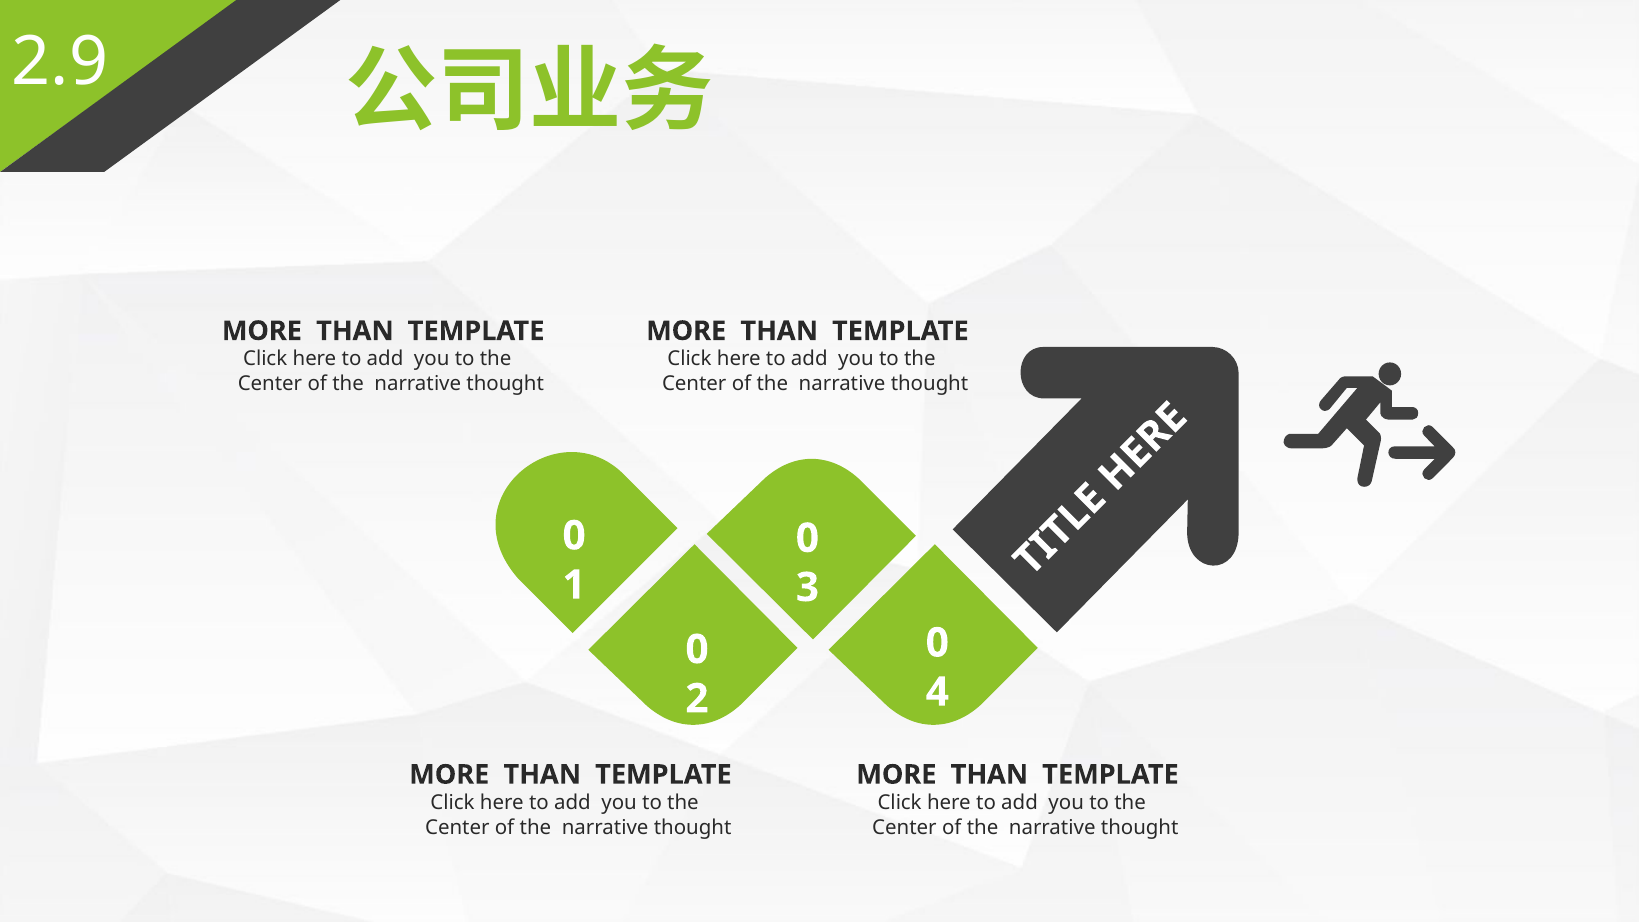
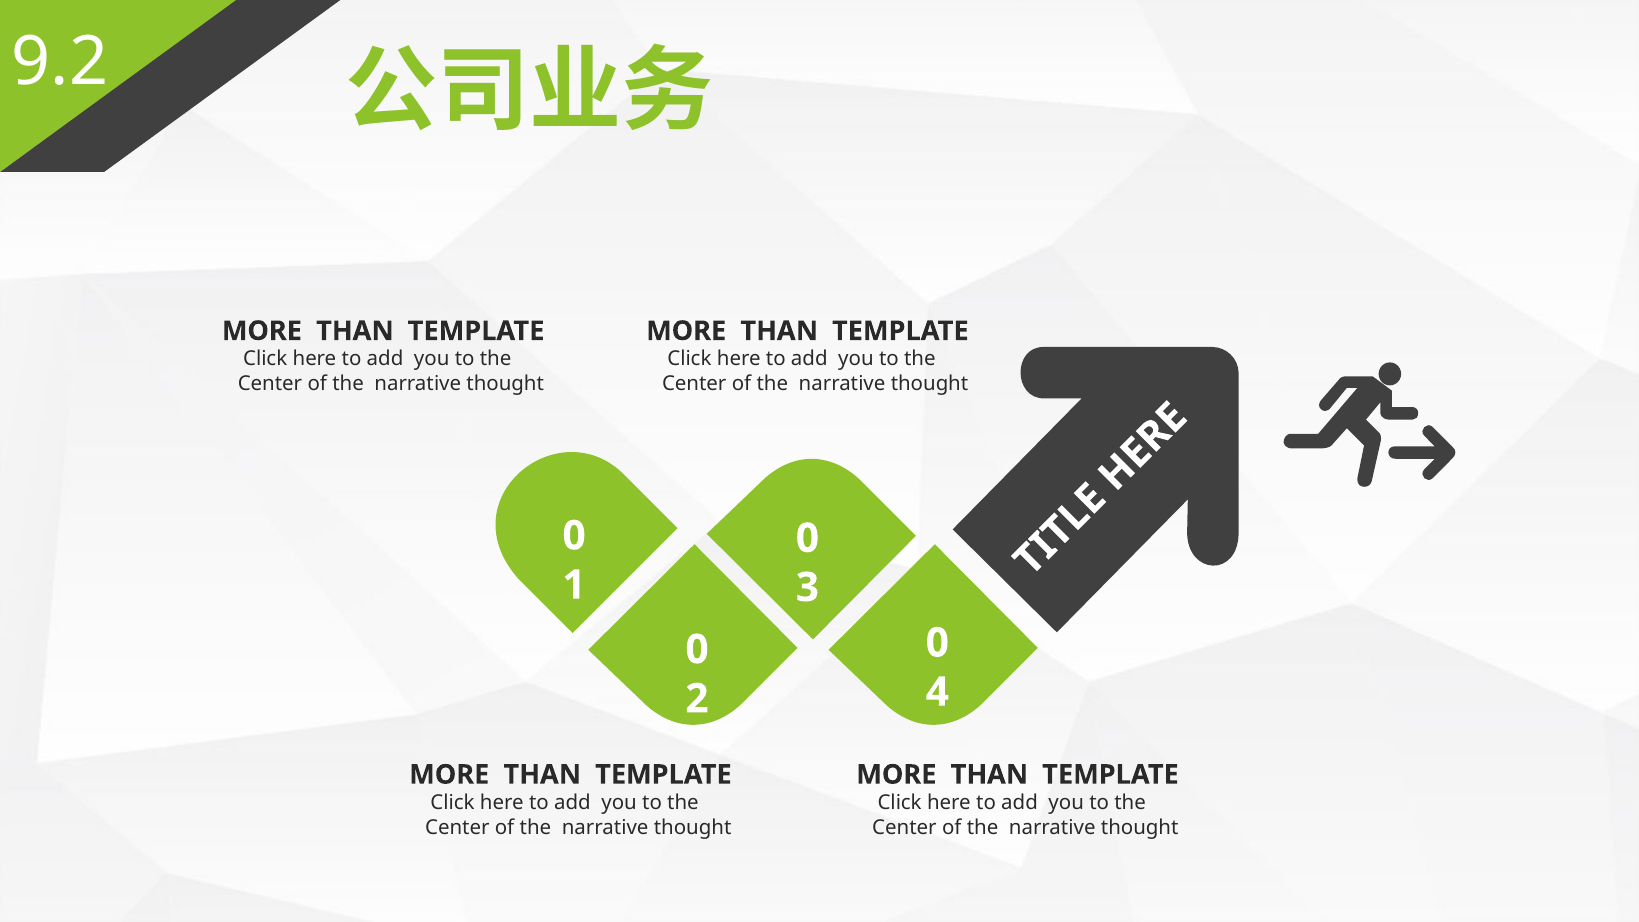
2.9: 2.9 -> 9.2 (60, 62)
